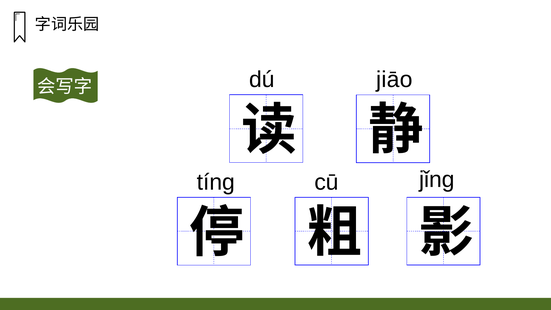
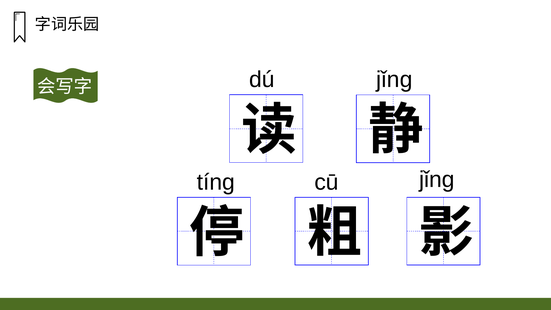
dú jiāo: jiāo -> jǐnɡ (394, 80)
